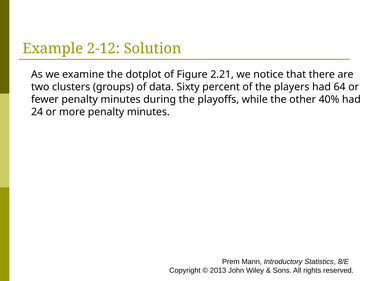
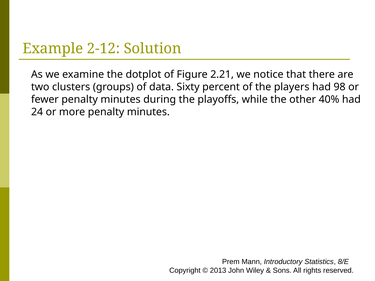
64: 64 -> 98 (340, 87)
